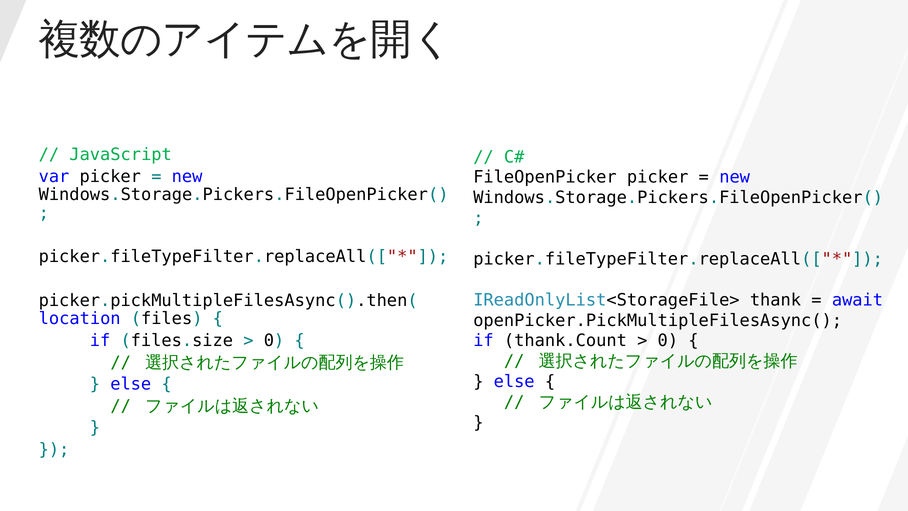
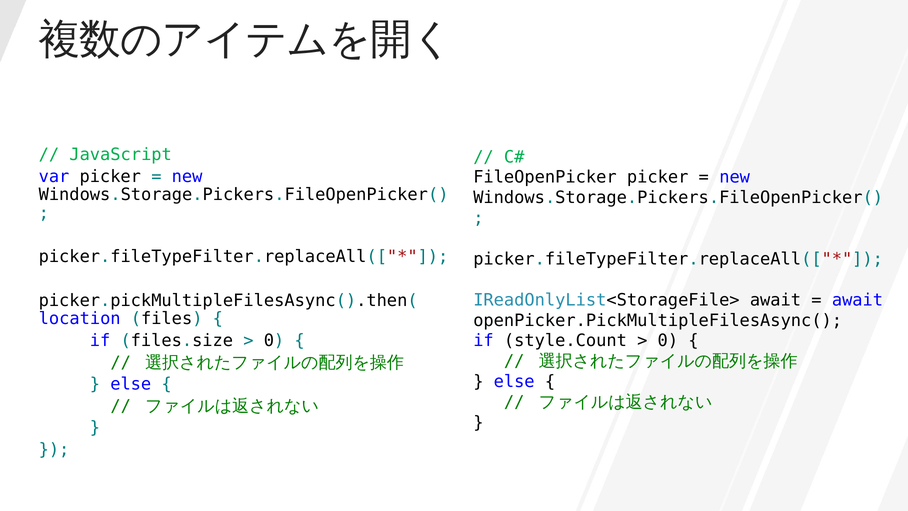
IReadOnlyList<StorageFile> thank: thank -> await (775, 300)
thank.Count: thank.Count -> style.Count (565, 341)
